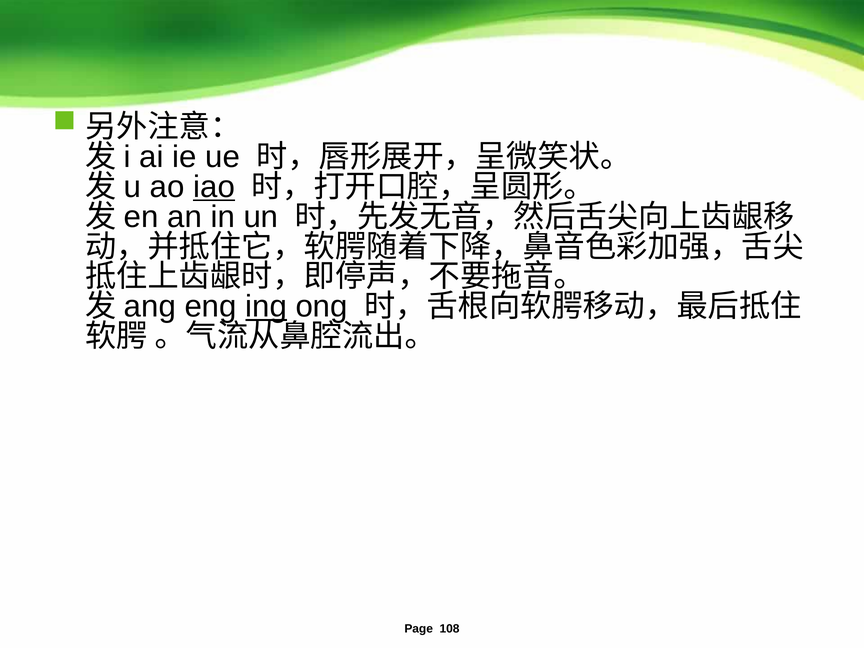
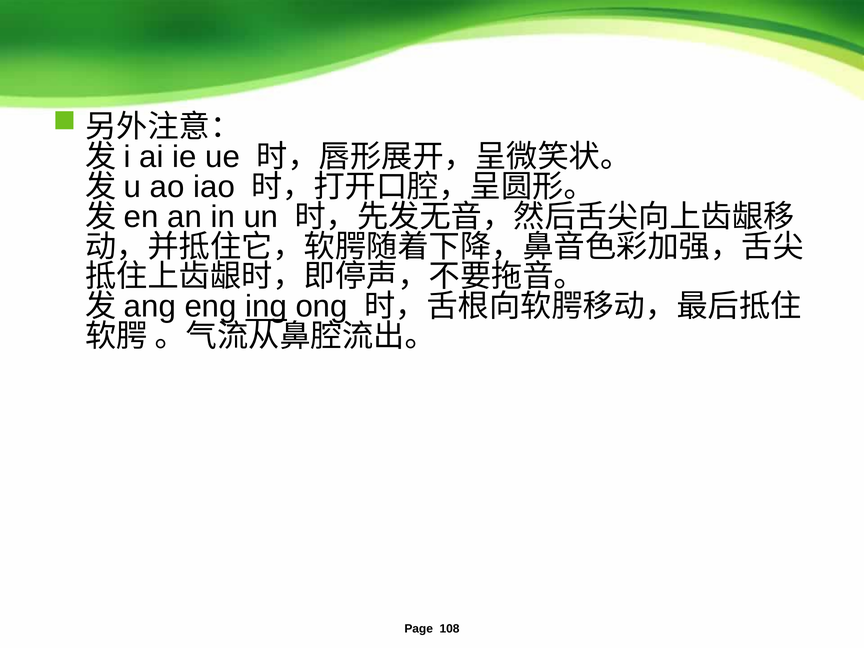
iao underline: present -> none (214, 187)
